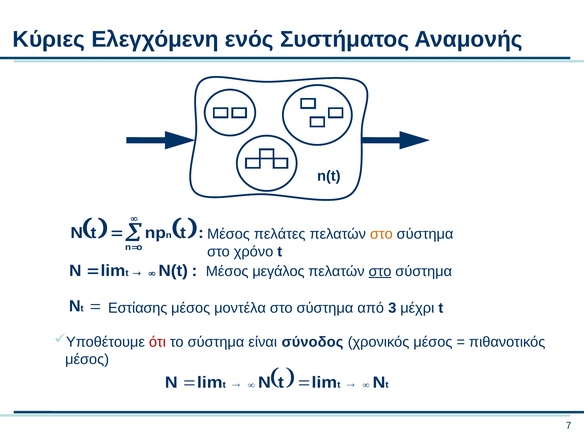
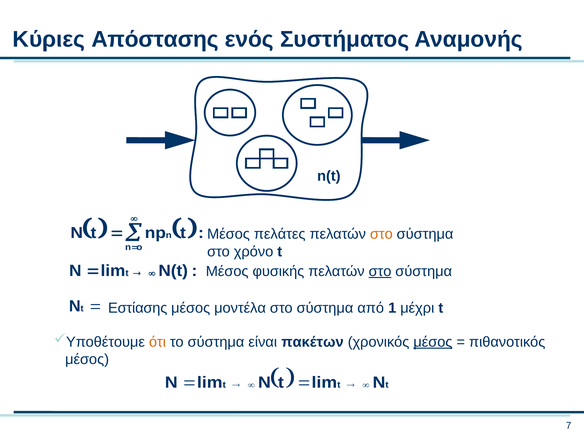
Ελεγχόμενη: Ελεγχόμενη -> Απόστασης (155, 39)
μεγάλος: μεγάλος -> φυσικής (278, 271)
3: 3 -> 1 (392, 308)
ότι colour: red -> orange (157, 342)
σύνοδος: σύνοδος -> πακέτων (313, 342)
μέσος underline: none -> present (433, 342)
